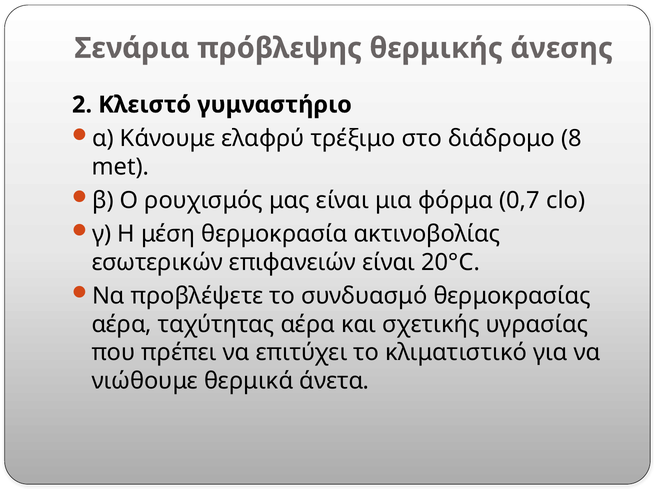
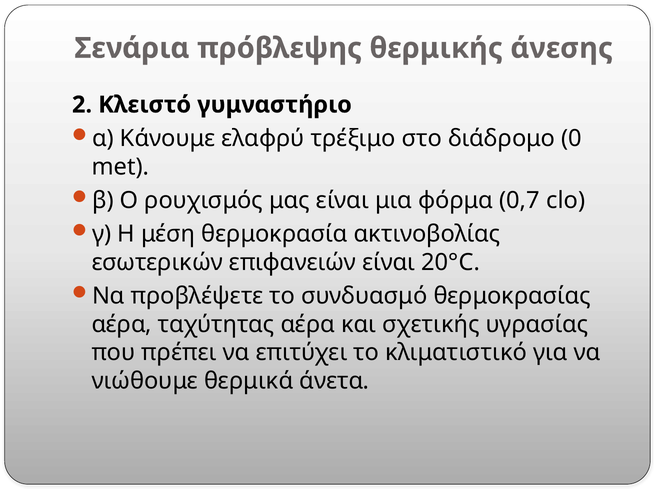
8: 8 -> 0 (572, 138)
